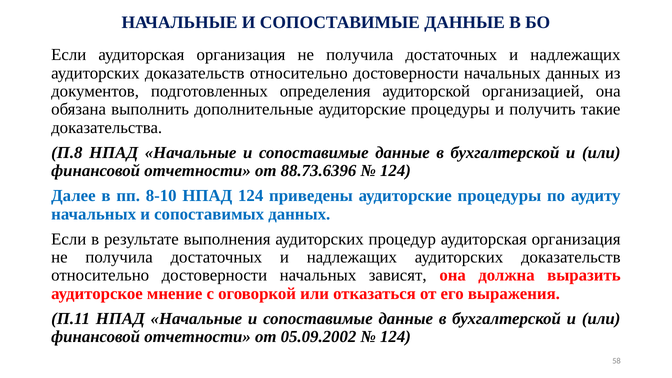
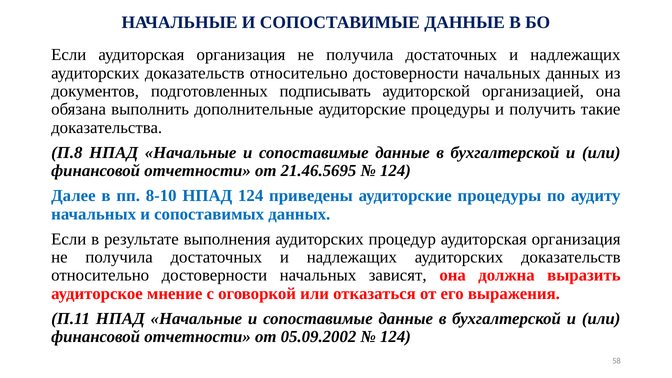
определения: определения -> подписывать (325, 91)
88.73.6396: 88.73.6396 -> 21.46.5695 (319, 171)
